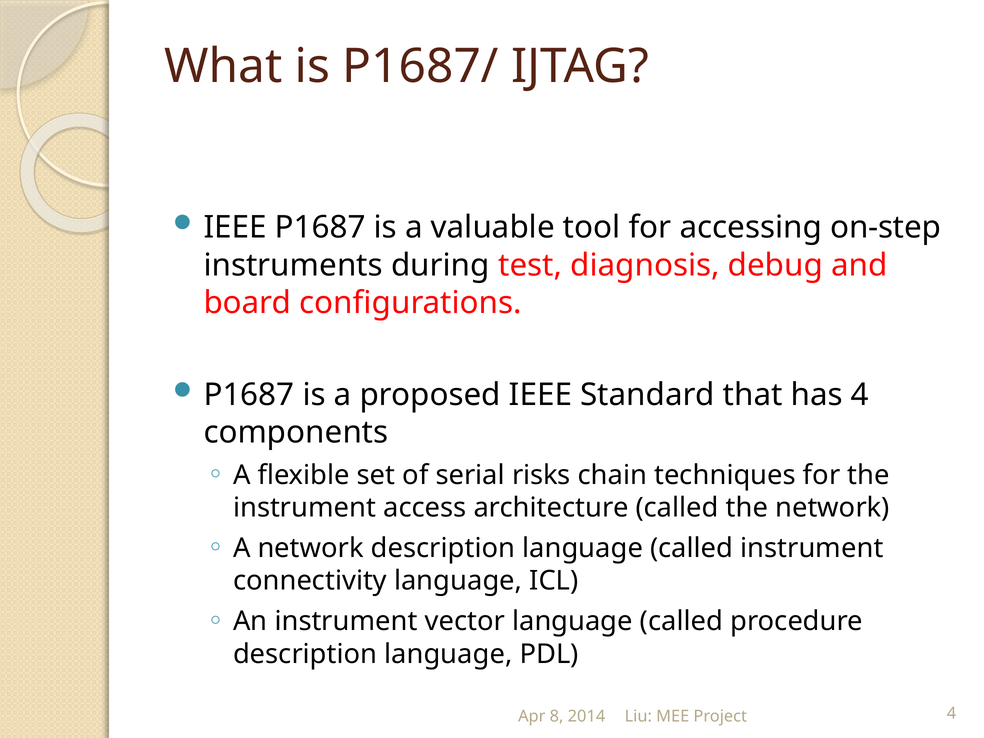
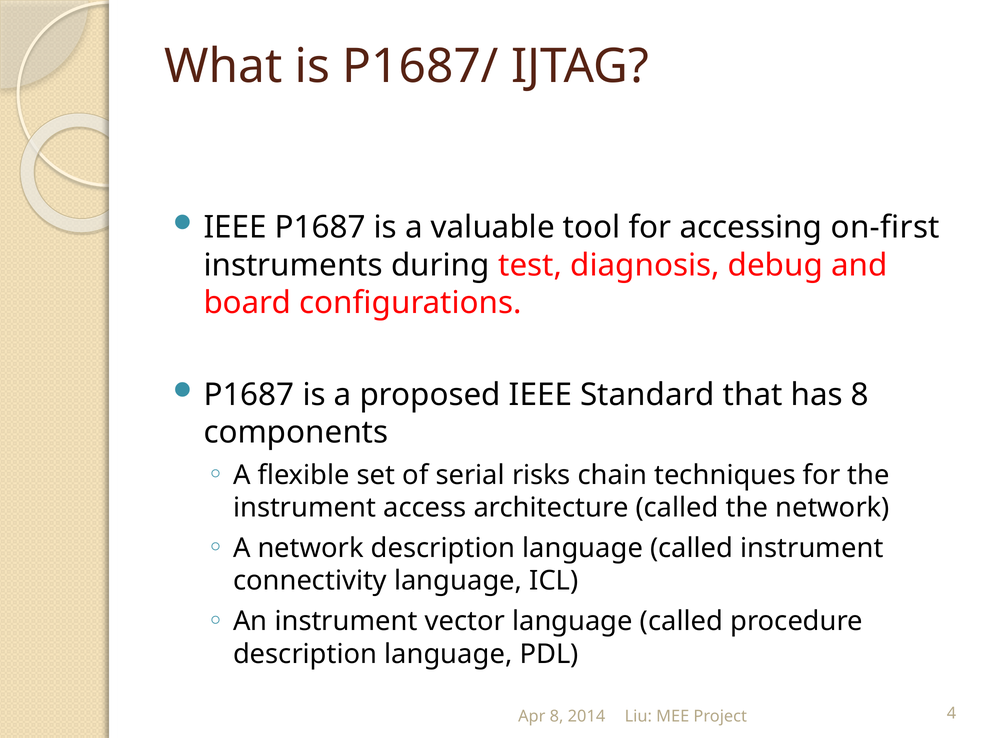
on-step: on-step -> on-first (885, 228)
has 4: 4 -> 8 (860, 395)
